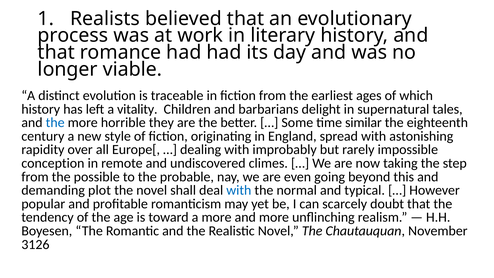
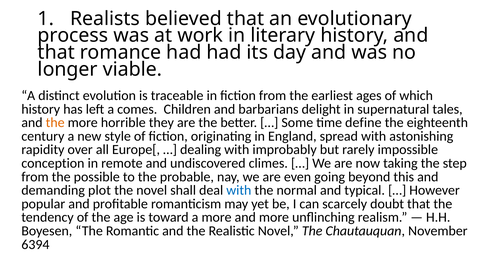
vitality: vitality -> comes (137, 109)
the colour: blue -> orange (55, 123)
similar: similar -> define (363, 123)
3126: 3126 -> 6394 (35, 244)
